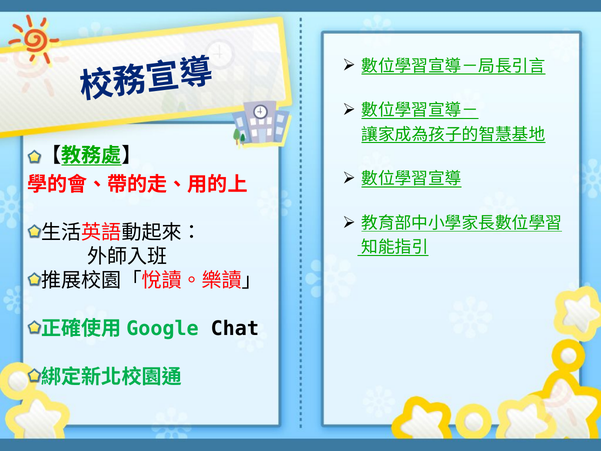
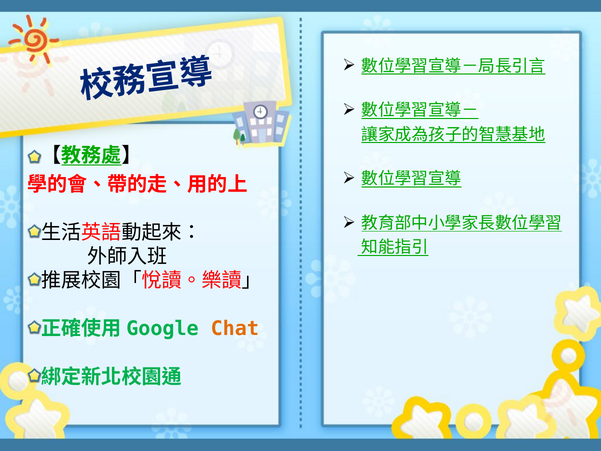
Chat colour: black -> orange (235, 329)
